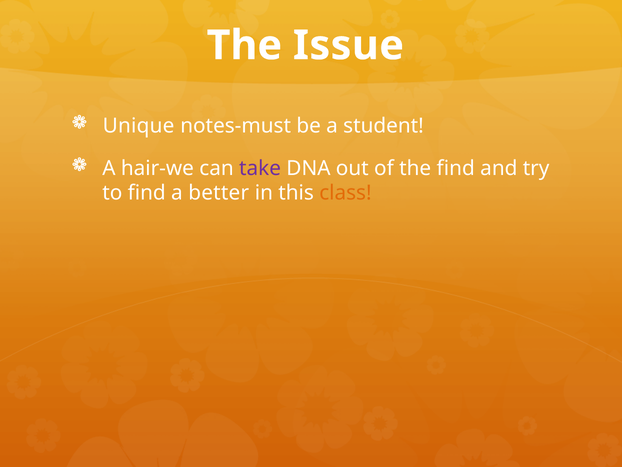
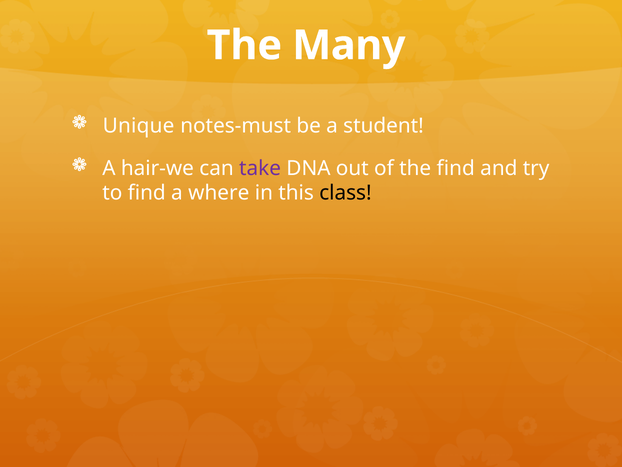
Issue: Issue -> Many (349, 45)
better: better -> where (219, 193)
class colour: orange -> black (345, 193)
